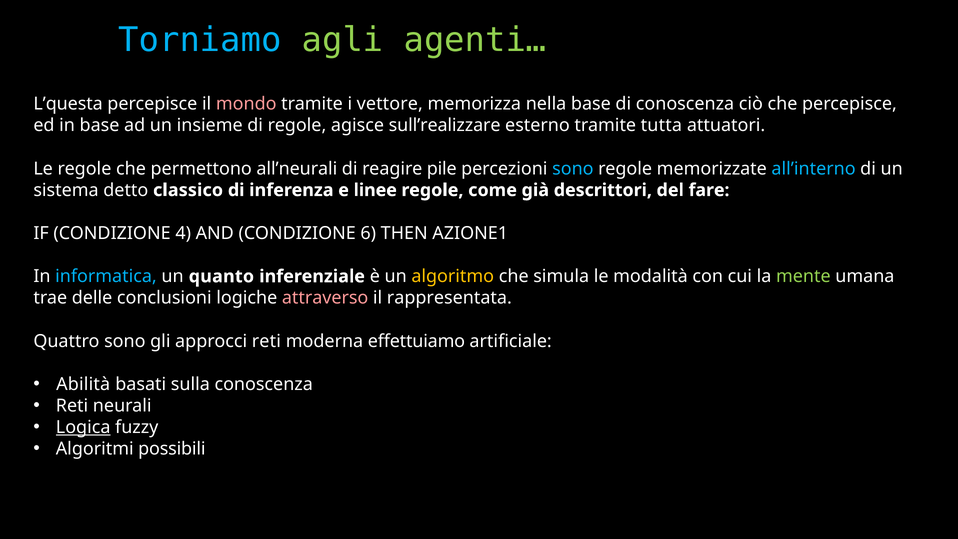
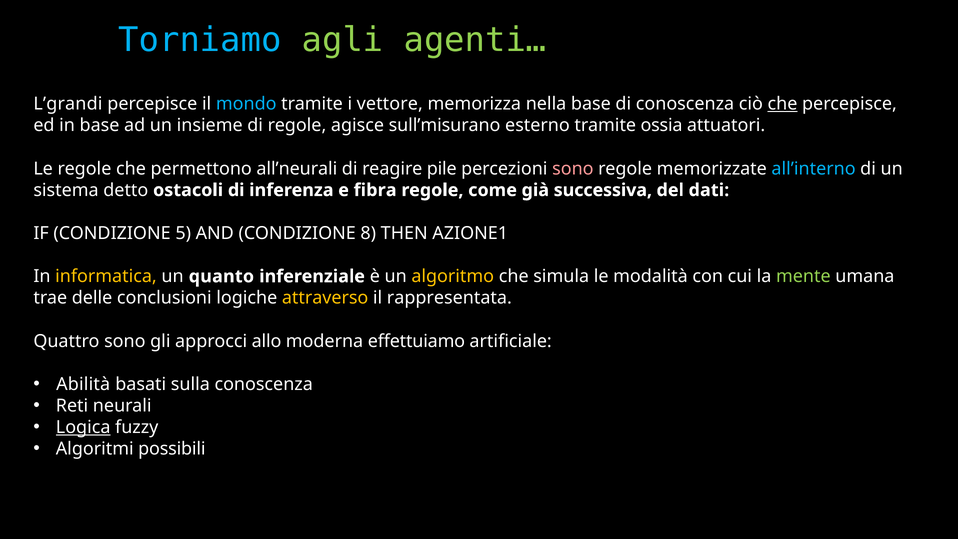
L’questa: L’questa -> L’grandi (68, 104)
mondo colour: pink -> light blue (246, 104)
che underline: none -> present (783, 104)
sull’realizzare: sull’realizzare -> sull’misurano (445, 125)
tutta: tutta -> ossia (662, 125)
sono colour: light blue -> pink (573, 169)
classico: classico -> ostacoli (188, 190)
linee: linee -> fibra (375, 190)
descrittori: descrittori -> successiva (603, 190)
fare: fare -> dati (709, 190)
4: 4 -> 5 (183, 233)
6: 6 -> 8 (368, 233)
informatica colour: light blue -> yellow (106, 276)
attraverso colour: pink -> yellow (325, 298)
approcci reti: reti -> allo (267, 341)
